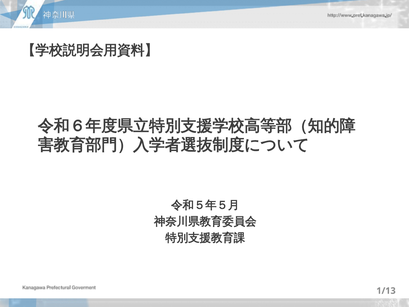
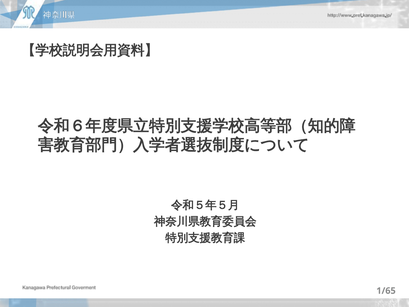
1/13: 1/13 -> 1/65 (386, 291)
